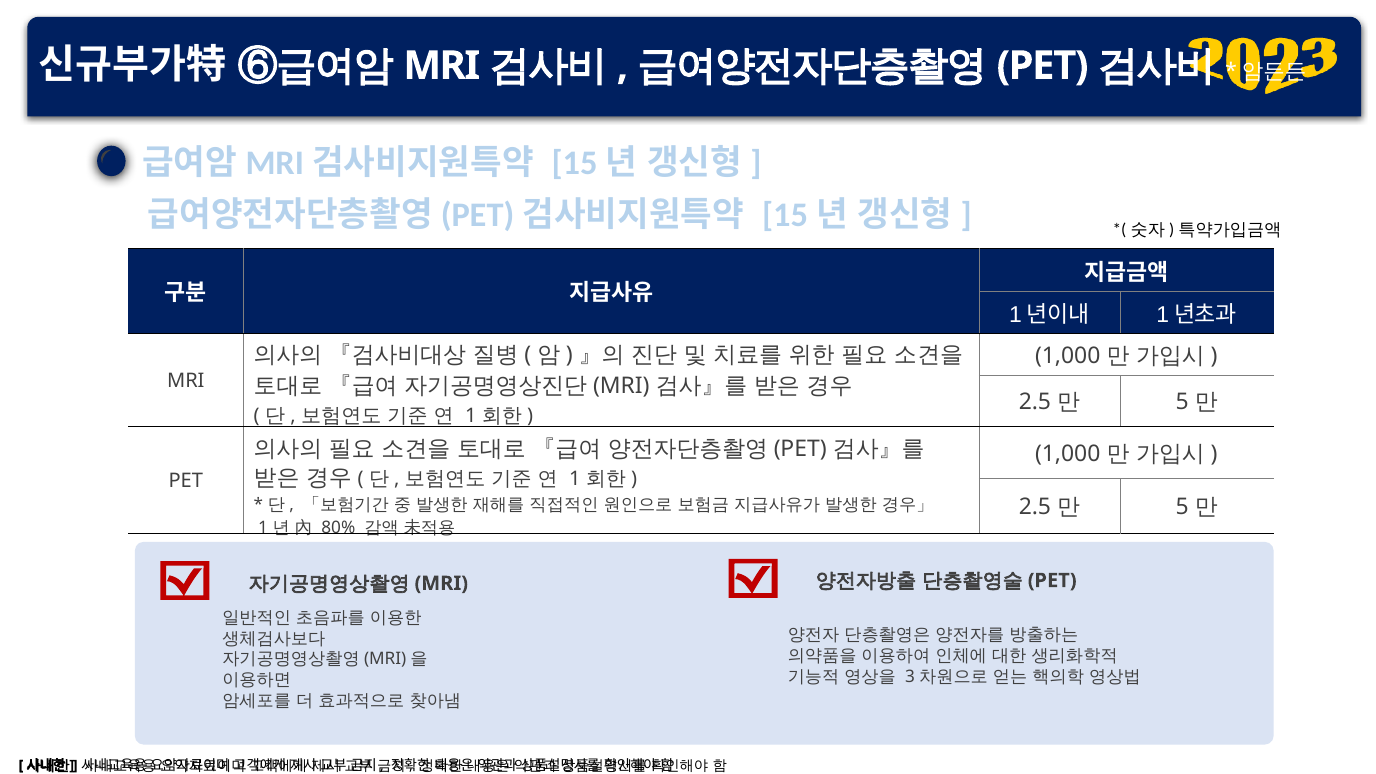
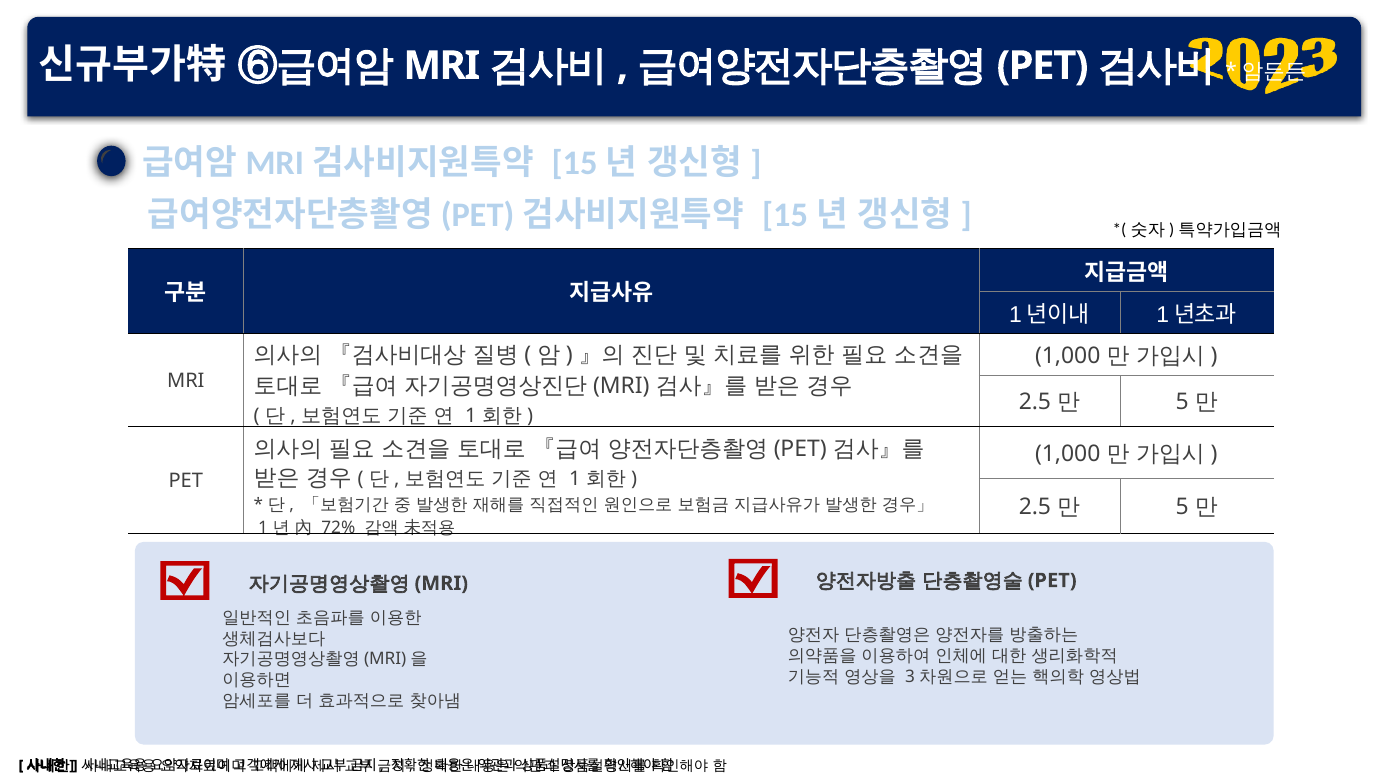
80%: 80% -> 72% (338, 528)
